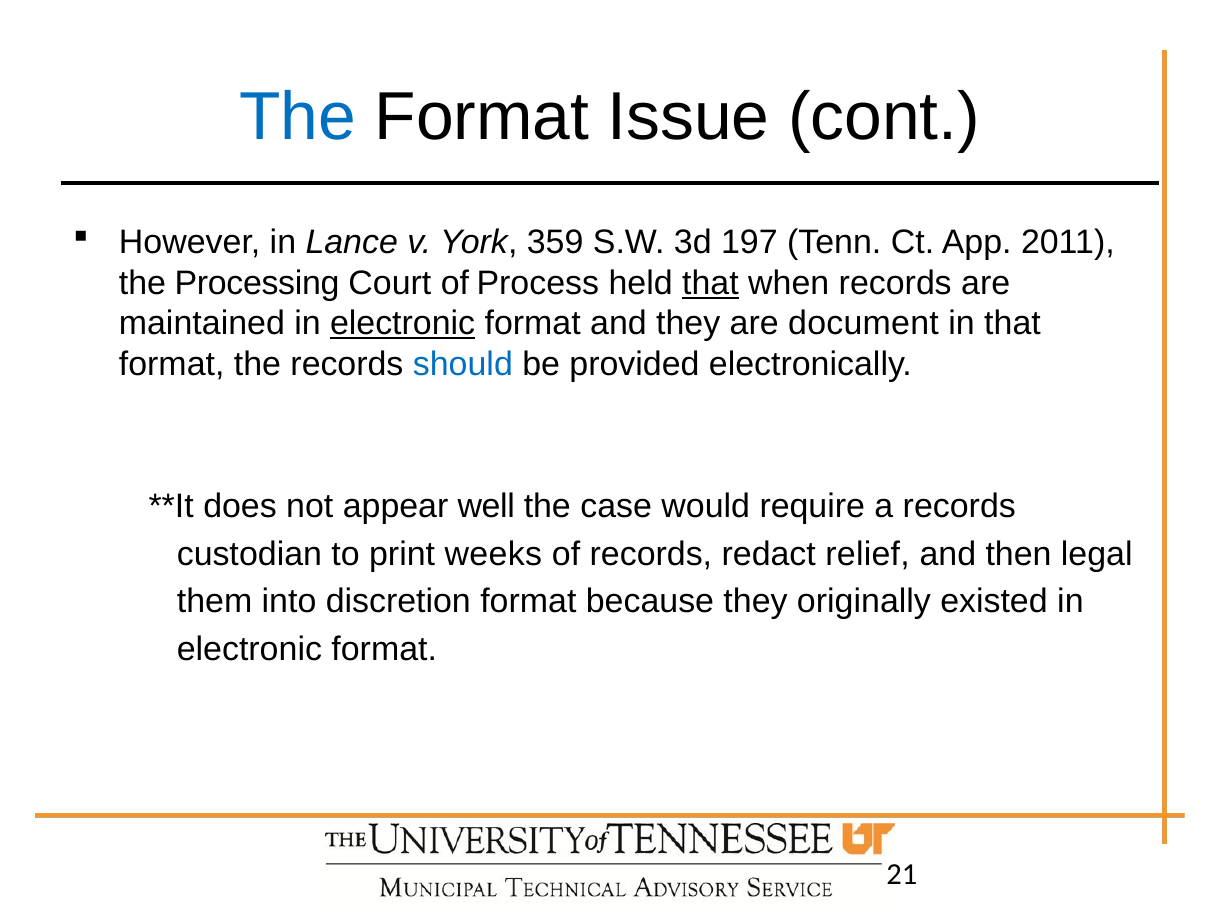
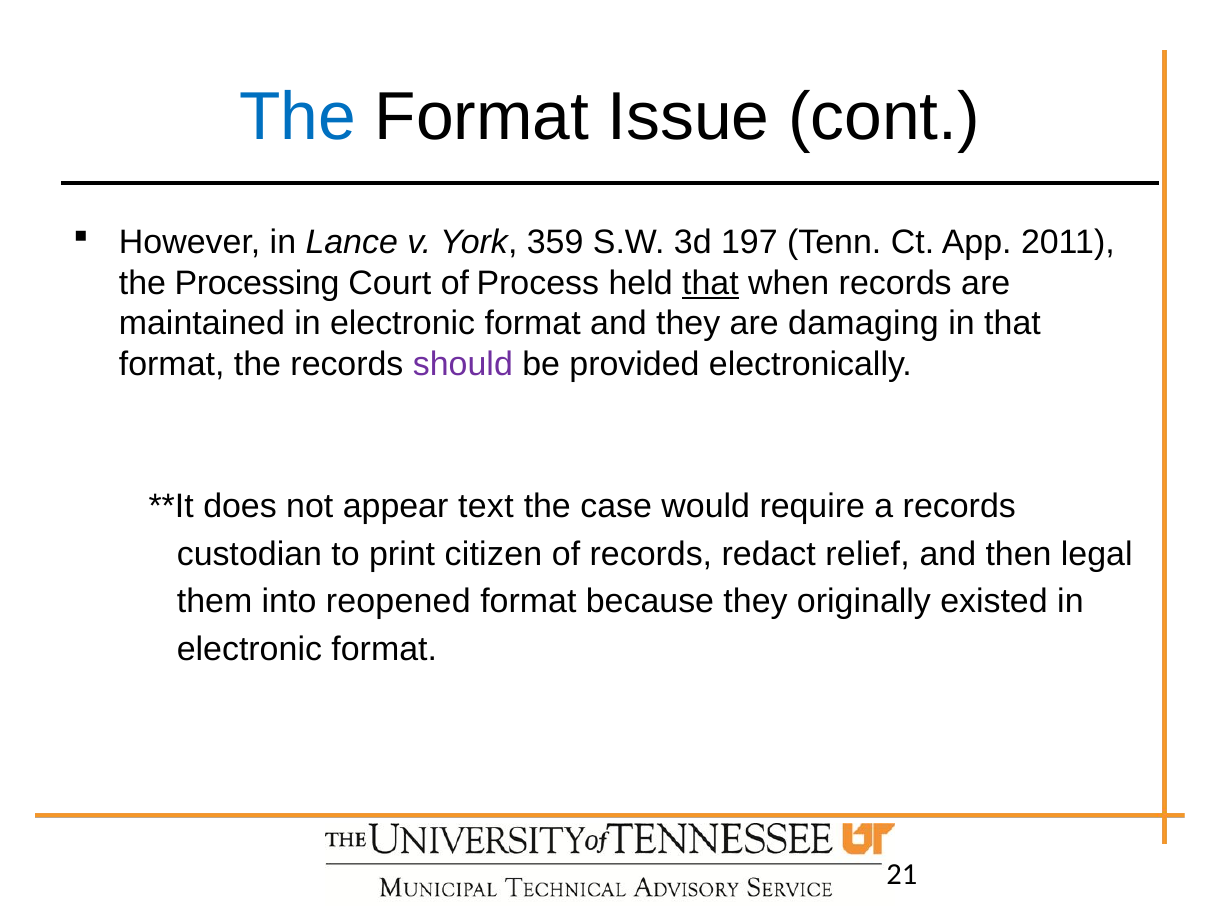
electronic underline: present -> none (403, 324)
document: document -> damaging (864, 324)
should colour: blue -> purple (463, 364)
well: well -> text (486, 507)
weeks: weeks -> citizen (493, 554)
discretion: discretion -> reopened (398, 602)
